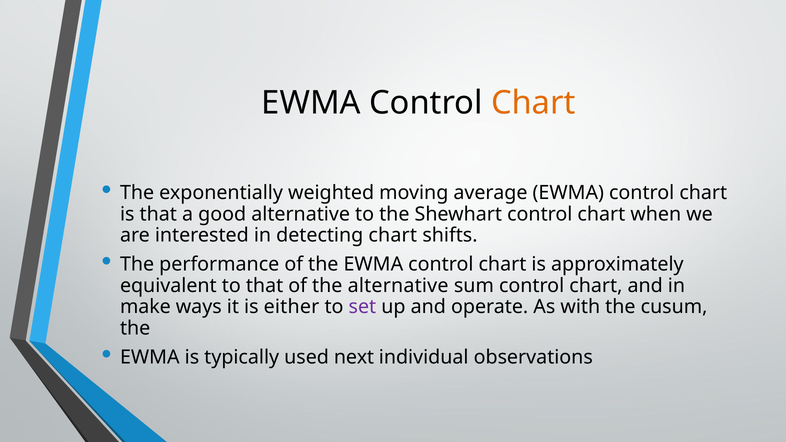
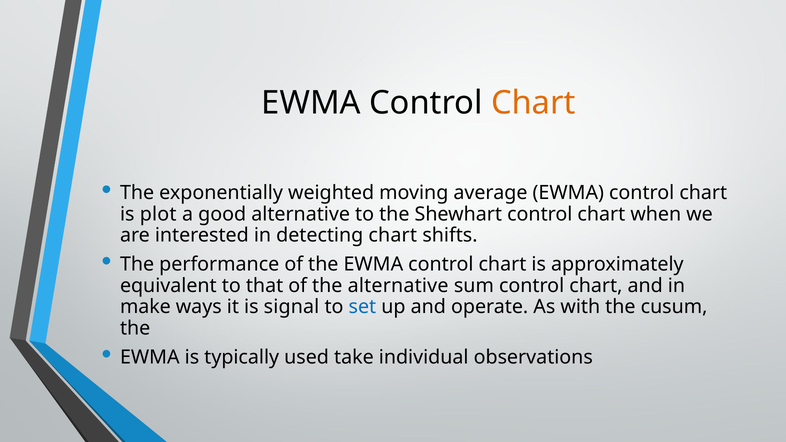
is that: that -> plot (158, 214)
either: either -> signal (292, 307)
set colour: purple -> blue (362, 307)
next: next -> take (354, 357)
